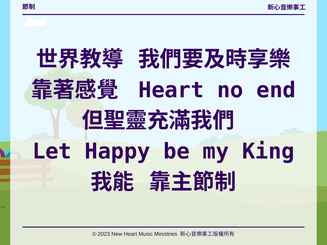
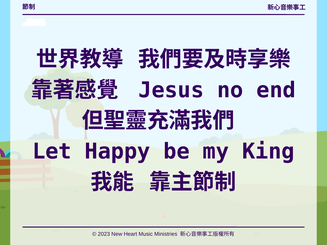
Heart: Heart -> Jesus (171, 90)
